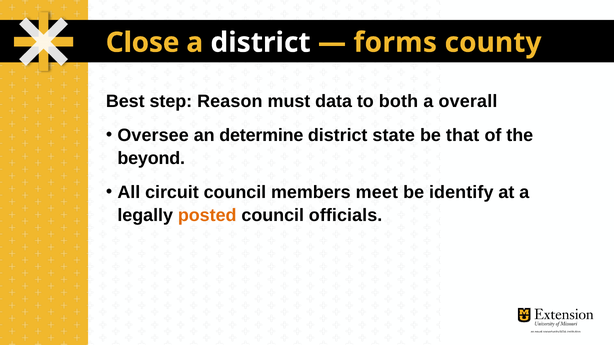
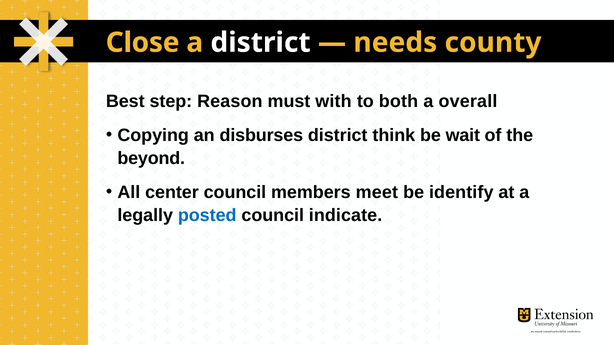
forms: forms -> needs (395, 43)
data: data -> with (334, 102)
Oversee: Oversee -> Copying (153, 135)
determine: determine -> disburses (261, 135)
state: state -> think (394, 135)
that: that -> wait (463, 135)
circuit: circuit -> center (172, 192)
posted colour: orange -> blue (207, 216)
officials: officials -> indicate (346, 216)
